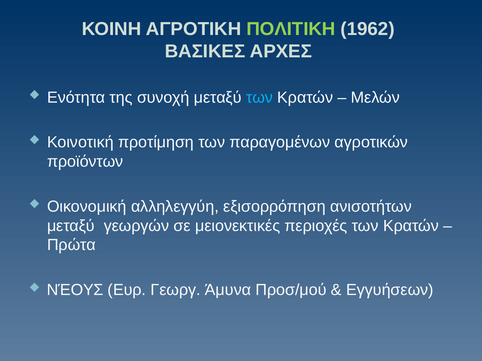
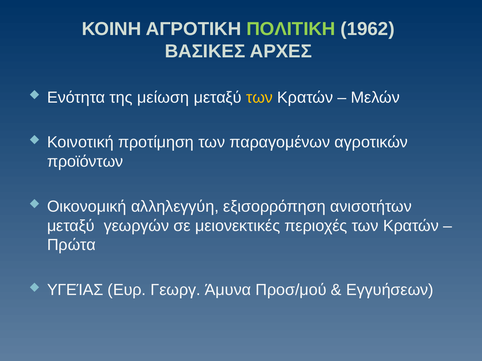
συνοχή: συνοχή -> μείωση (163, 98)
των colour: light blue -> yellow (260, 98)
ΝΈΟΥΣ: ΝΈΟΥΣ -> ΥΓΕΊΑΣ (75, 290)
